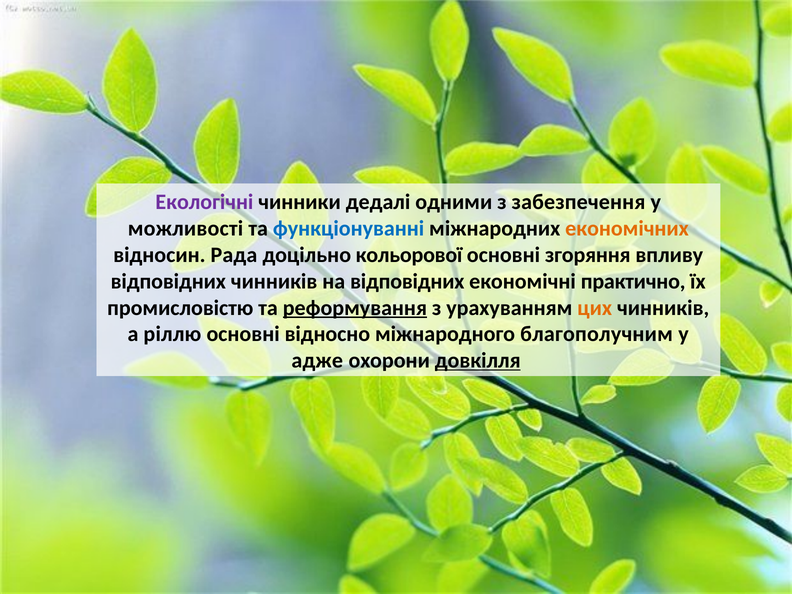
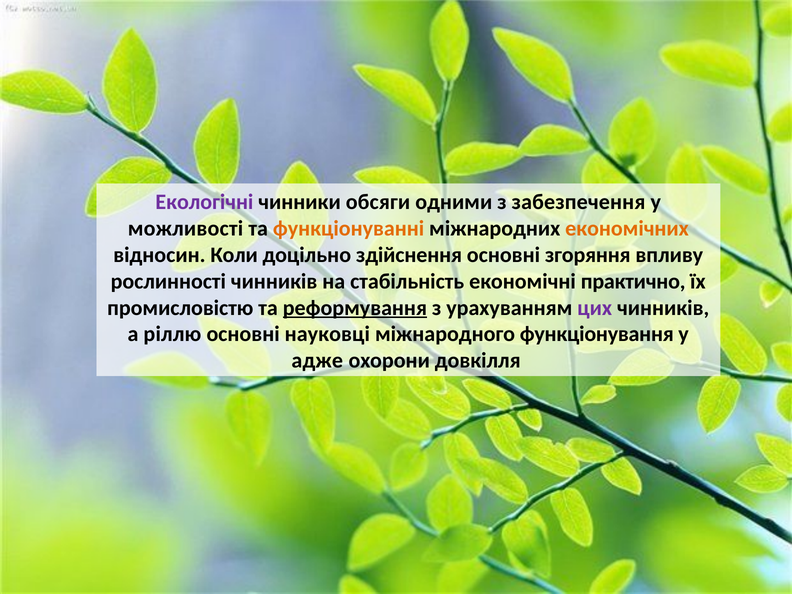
дедалі: дедалі -> обсяги (378, 202)
функціонуванні colour: blue -> orange (349, 229)
Рада: Рада -> Коли (234, 255)
кольорової: кольорової -> здійснення (409, 255)
відповідних: відповідних -> рослинності (168, 281)
на відповідних: відповідних -> стабільність (407, 281)
цих colour: orange -> purple (595, 308)
відносно: відносно -> науковці (327, 334)
благополучним: благополучним -> функціонування (597, 334)
довкілля underline: present -> none (478, 361)
